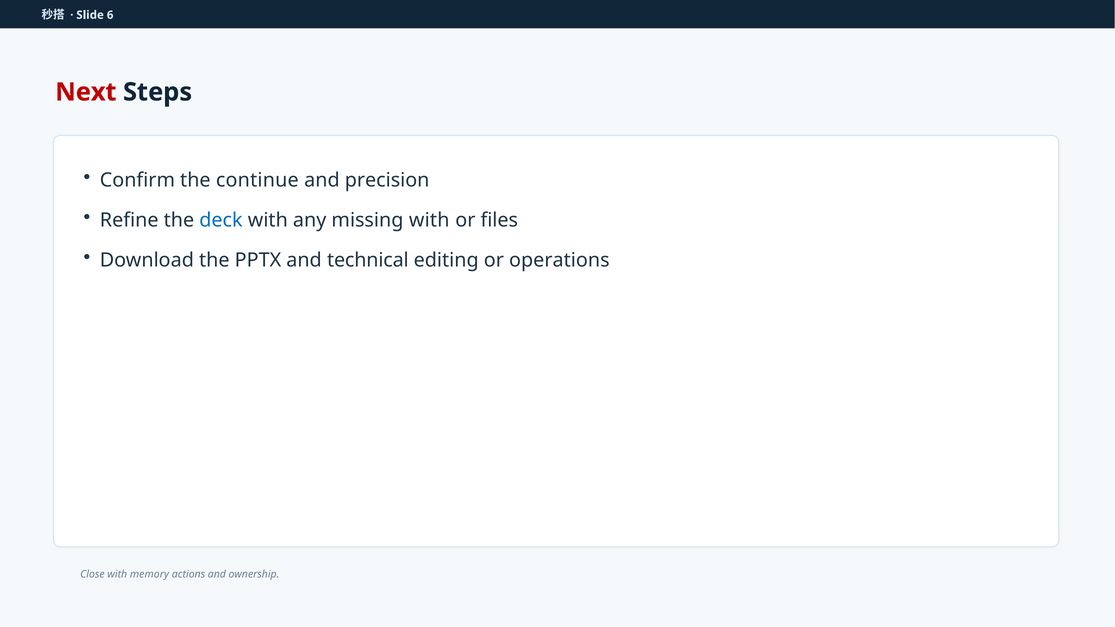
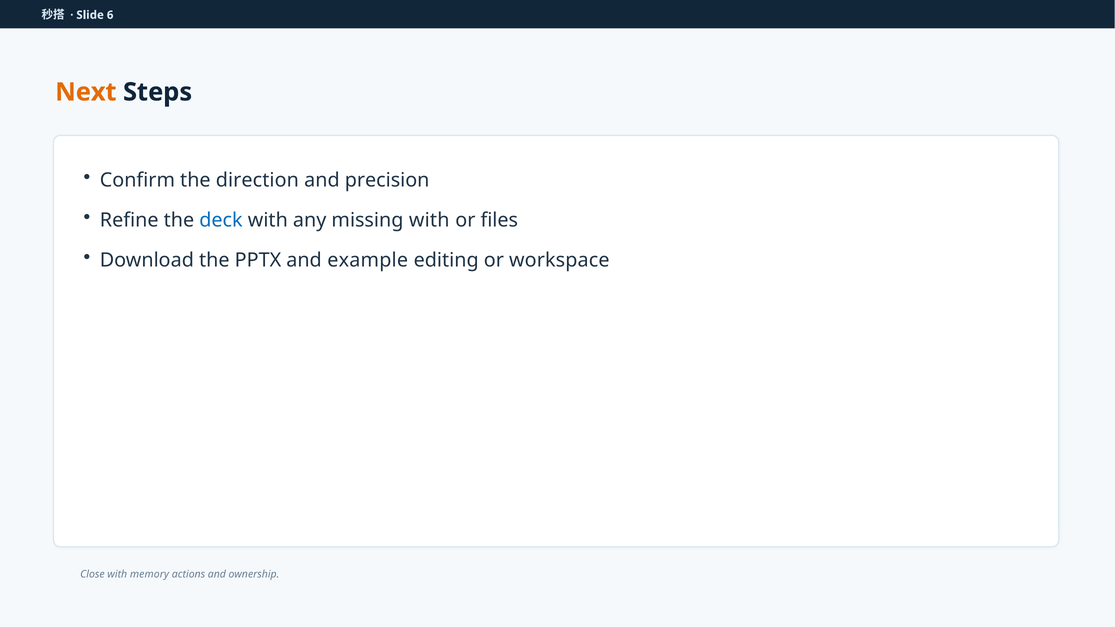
Next colour: red -> orange (86, 92)
continue: continue -> direction (257, 180)
technical: technical -> example (368, 260)
operations: operations -> workspace (559, 260)
